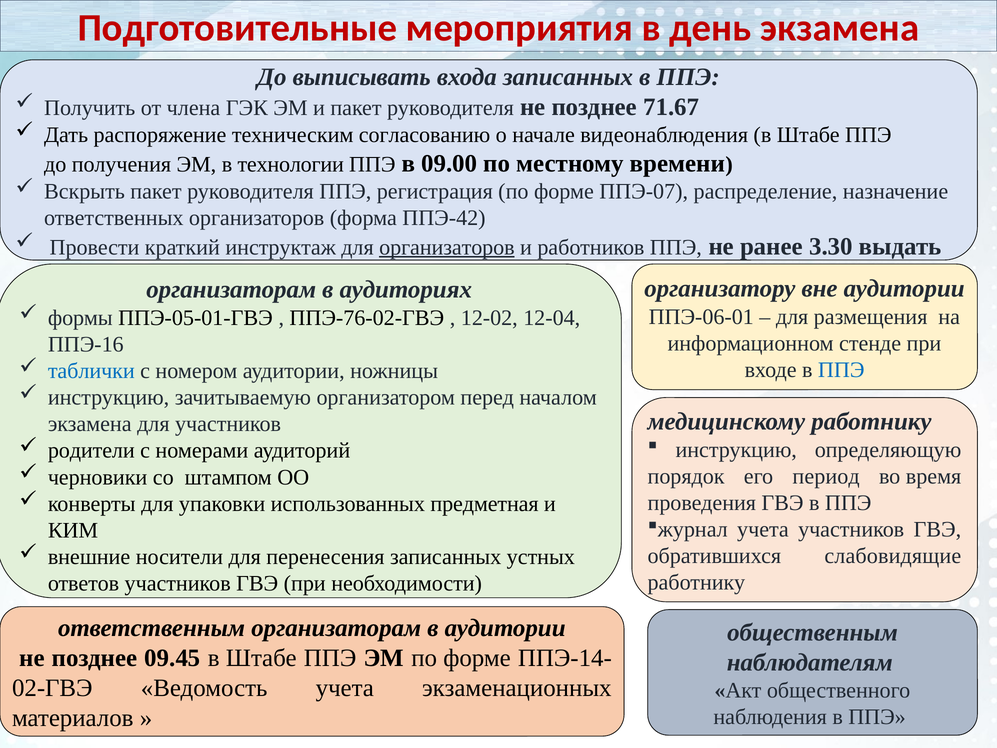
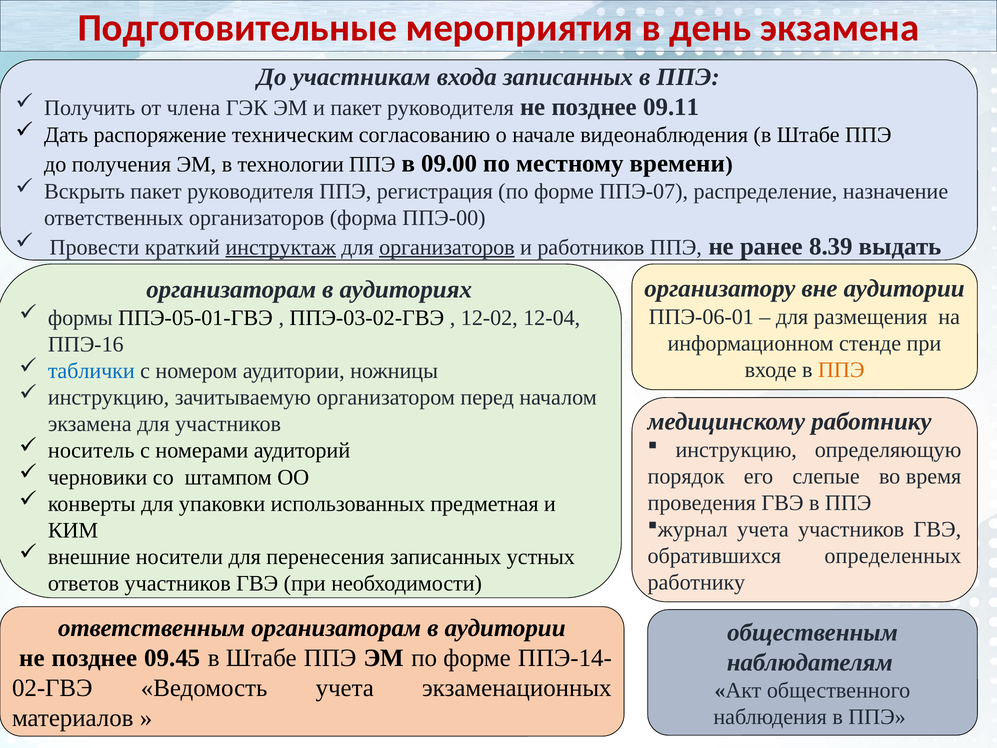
выписывать: выписывать -> участникам (362, 77)
71.67: 71.67 -> 09.11 (671, 107)
ППЭ-42: ППЭ-42 -> ППЭ-00 (444, 218)
инструктаж underline: none -> present (281, 247)
3.30: 3.30 -> 8.39 (831, 246)
ППЭ-76-02-ГВЭ: ППЭ-76-02-ГВЭ -> ППЭ-03-02-ГВЭ (367, 318)
ППЭ colour: blue -> orange (841, 370)
родители: родители -> носитель (91, 451)
период: период -> слепые (826, 476)
слабовидящие: слабовидящие -> определенных (893, 556)
